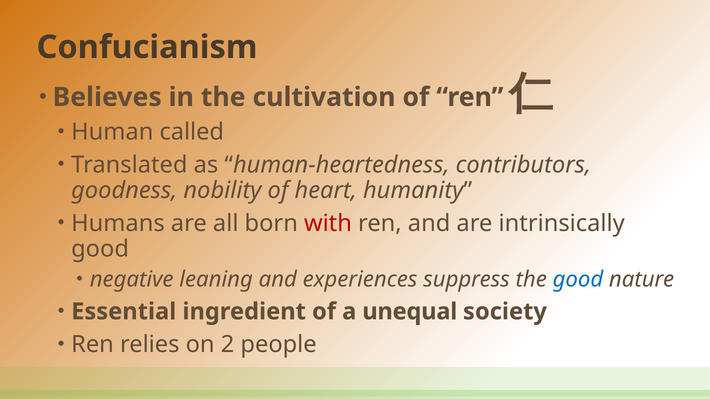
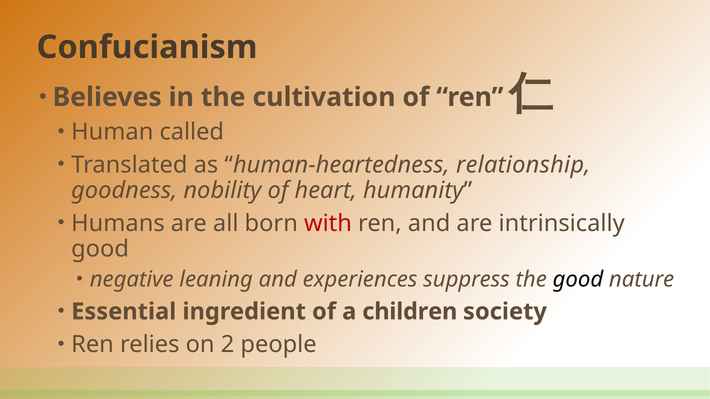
contributors: contributors -> relationship (523, 165)
good colour: blue -> black (578, 280)
unequal: unequal -> children (410, 312)
